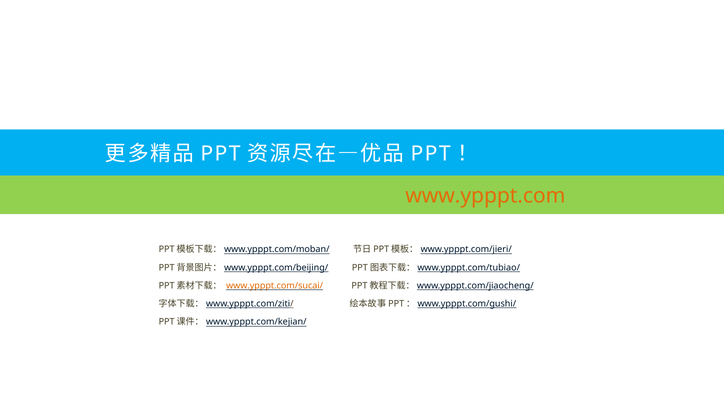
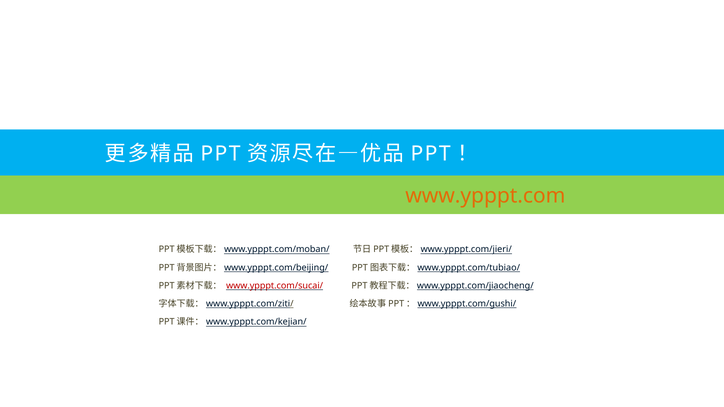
www.ypppt.com/sucai/ colour: orange -> red (275, 286)
